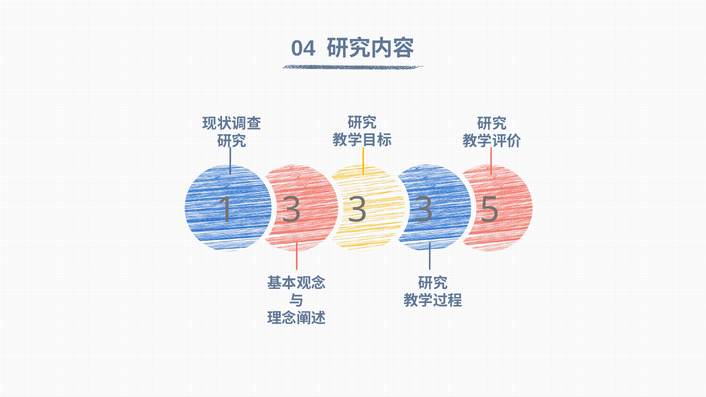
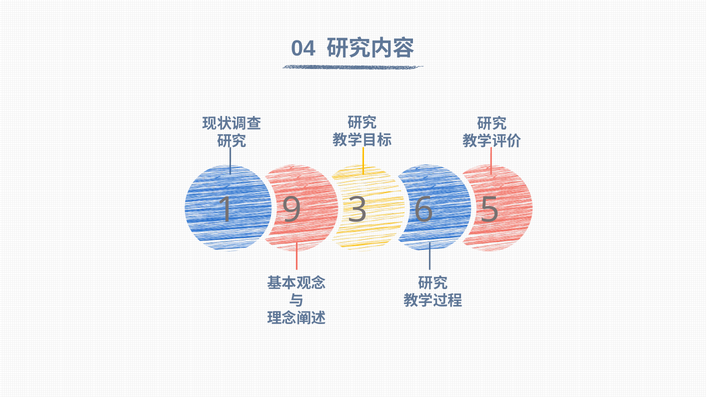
1 3: 3 -> 9 (292, 210)
3: 3 -> 6 (424, 210)
